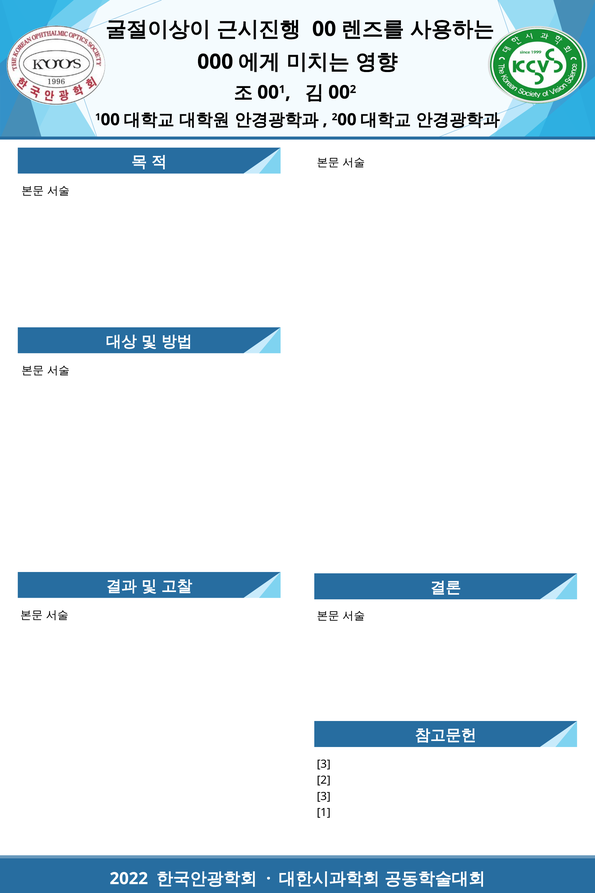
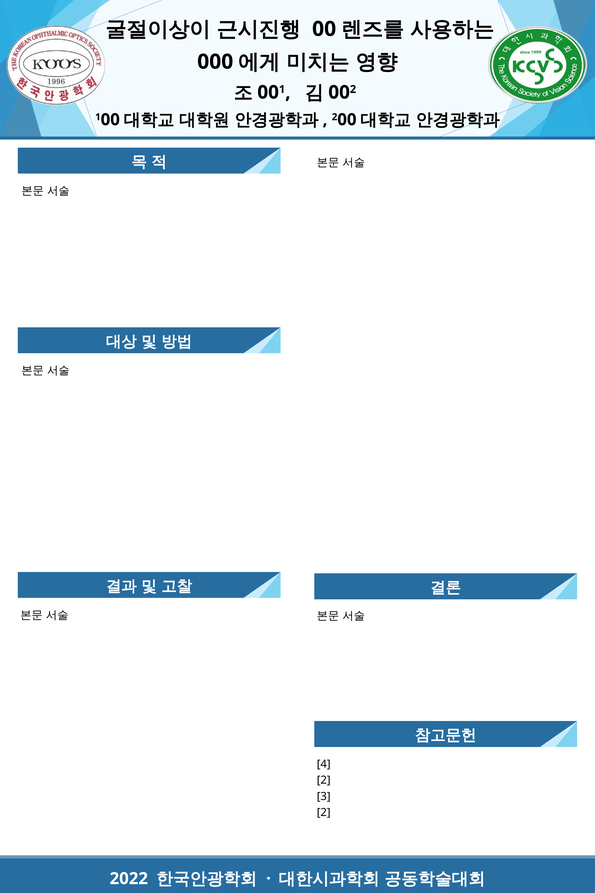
3: 3 -> 4 (324, 764)
1: 1 -> 2 (324, 812)
